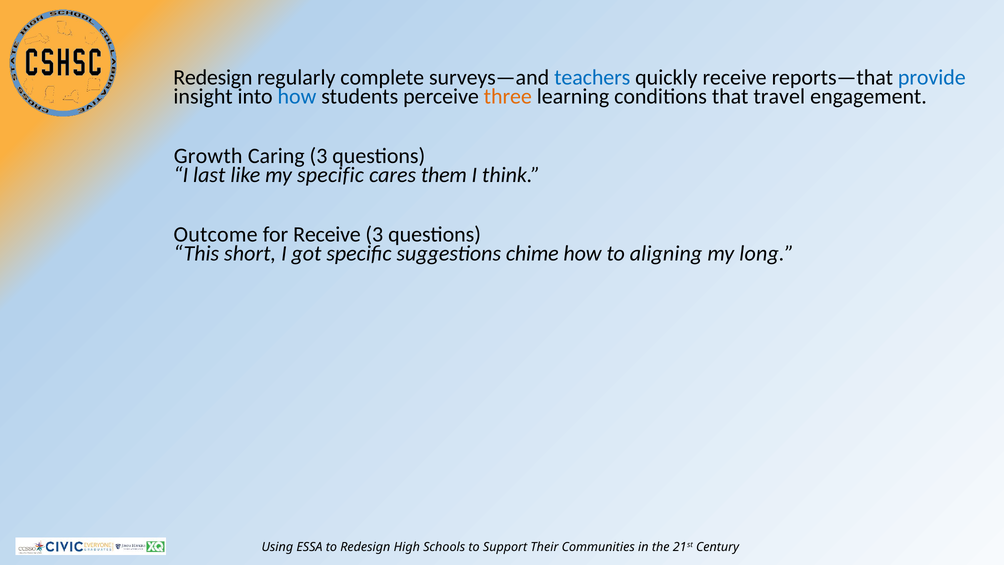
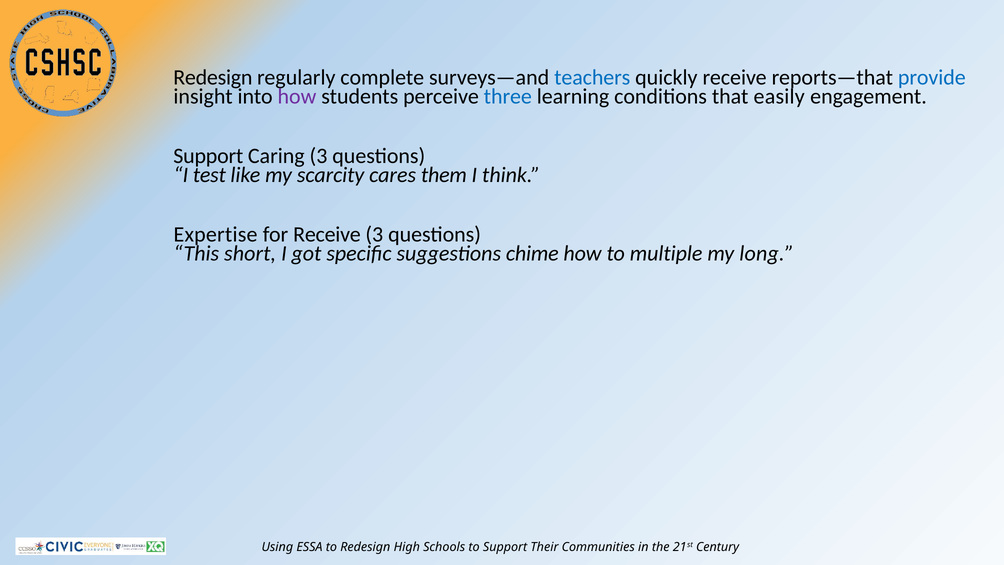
how colour: blue -> purple (297, 96)
three colour: orange -> blue (508, 96)
travel: travel -> easily (779, 96)
Growth: Growth -> Support (208, 156)
last: last -> test (209, 175)
my specific: specific -> scarcity (331, 175)
Outcome: Outcome -> Expertise (216, 234)
aligning: aligning -> multiple (666, 253)
